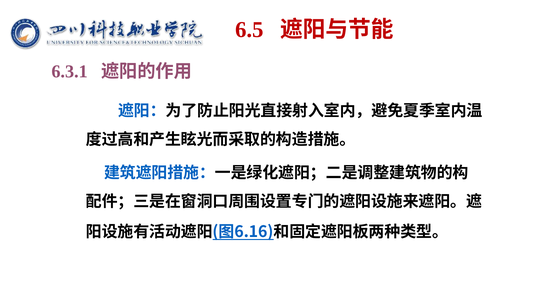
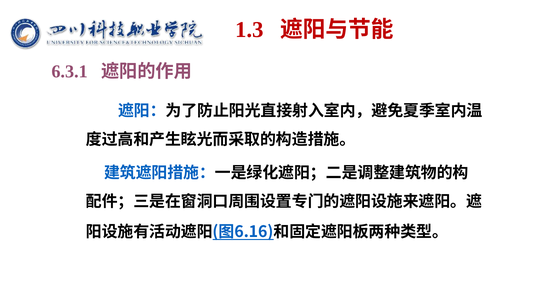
6.5: 6.5 -> 1.3 (249, 30)
